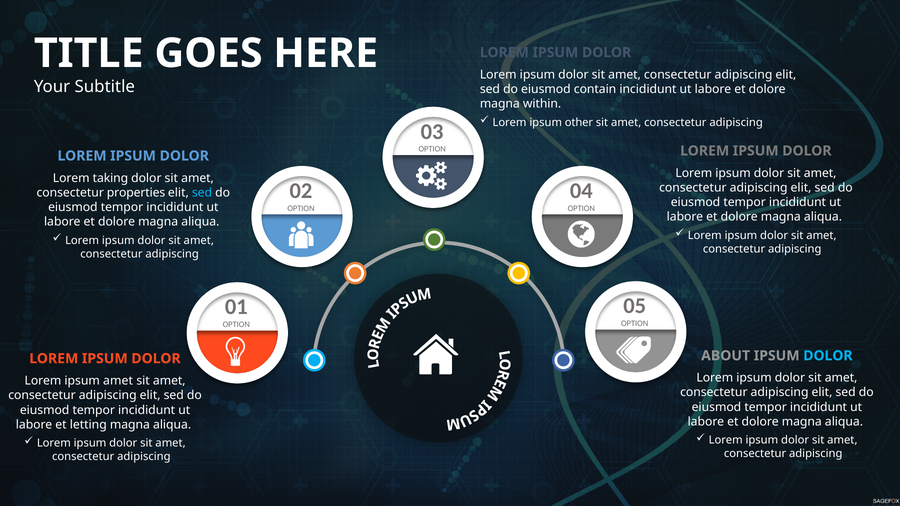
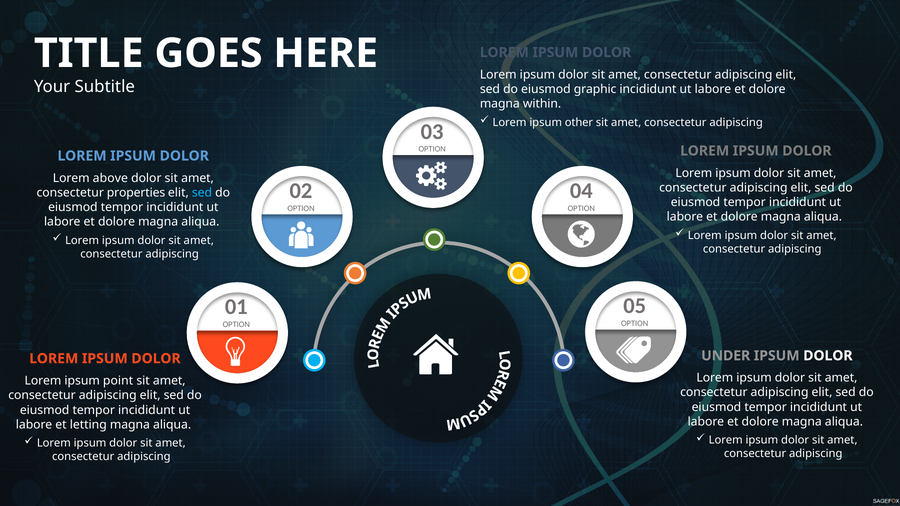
contain: contain -> graphic (595, 89)
taking: taking -> above (110, 178)
ABOUT: ABOUT -> UNDER (726, 356)
DOLOR colour: light blue -> white (828, 356)
ipsum amet: amet -> point (118, 381)
